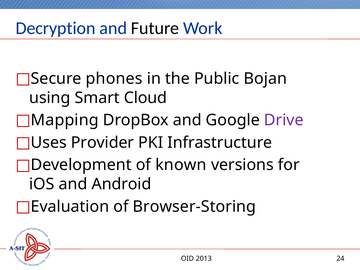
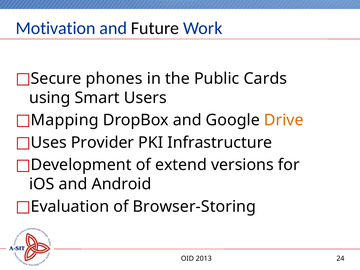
Decryption: Decryption -> Motivation (56, 28)
Bojan: Bojan -> Cards (265, 79)
Cloud: Cloud -> Users (145, 98)
Drive colour: purple -> orange (284, 120)
known: known -> extend (181, 165)
